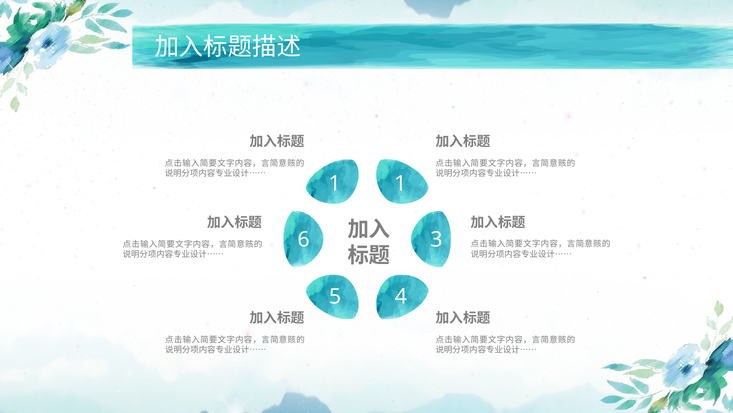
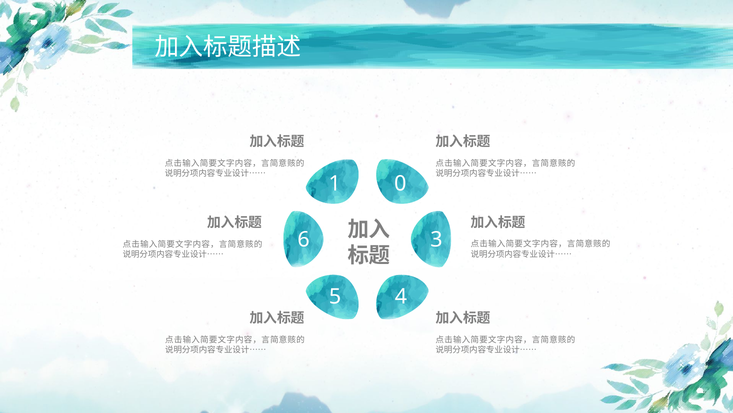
1 1: 1 -> 0 (400, 183)
